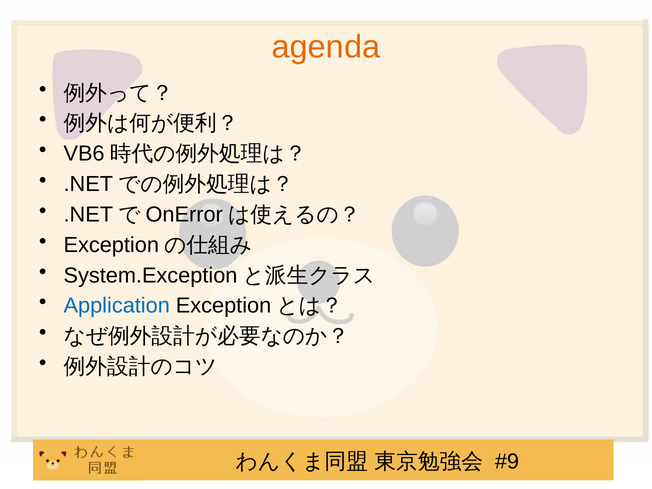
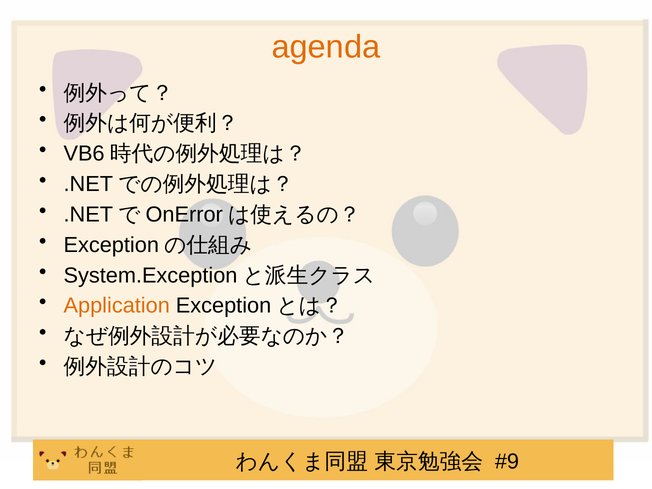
Application colour: blue -> orange (117, 306)
